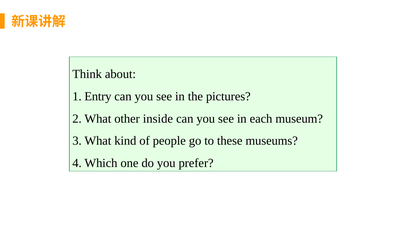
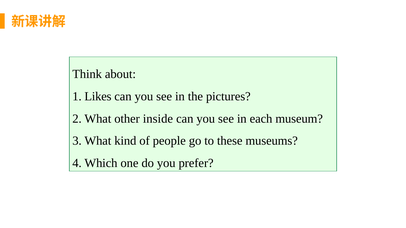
Entry: Entry -> Likes (98, 96)
